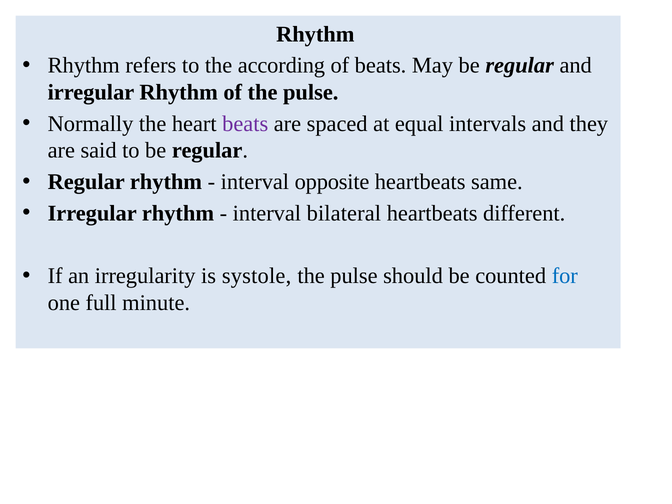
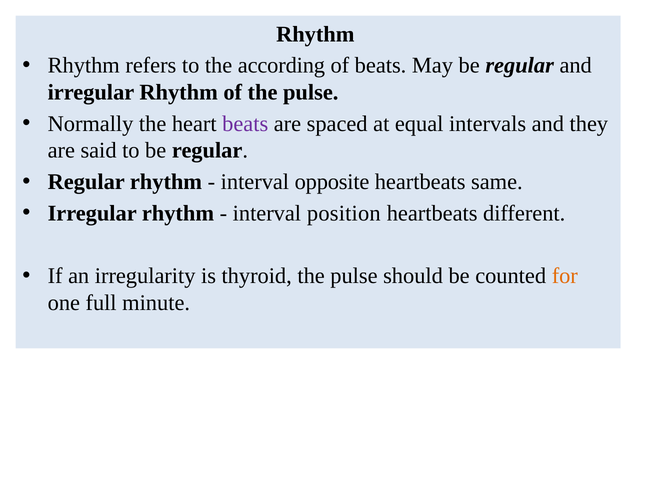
bilateral: bilateral -> position (344, 213)
systole: systole -> thyroid (257, 276)
for colour: blue -> orange (565, 276)
